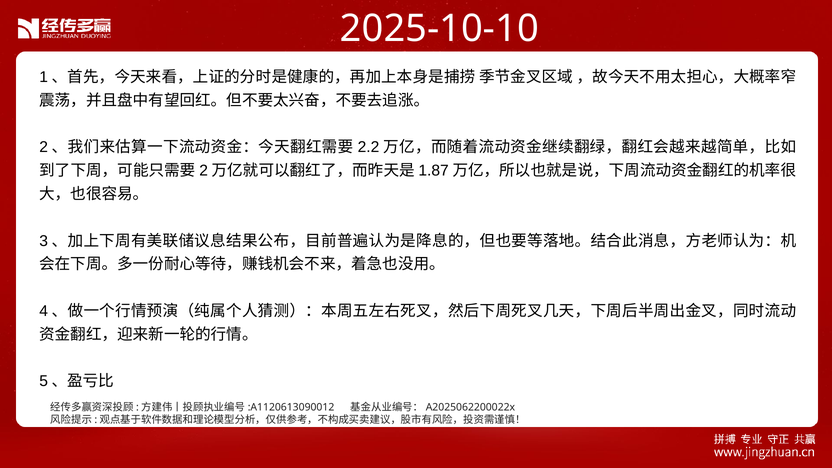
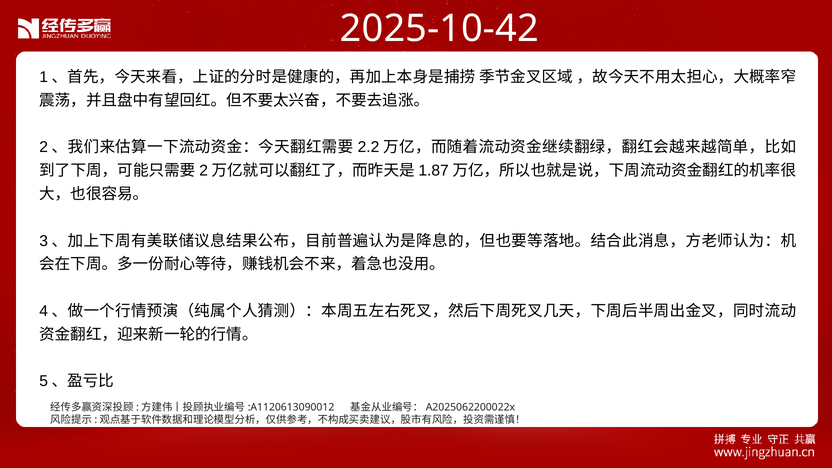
2025-10-10: 2025-10-10 -> 2025-10-42 (439, 29)
